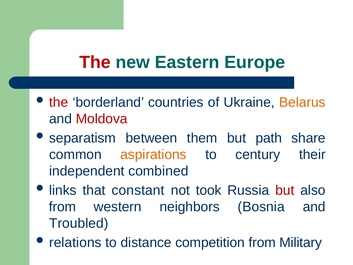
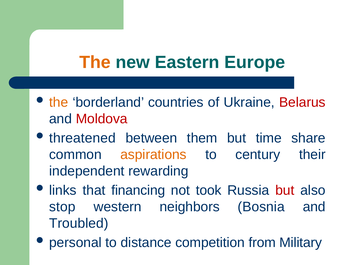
The colour: red -> orange (95, 62)
the colour: red -> orange (59, 102)
Belarus colour: orange -> red (302, 102)
separatism: separatism -> threatened (82, 138)
path: path -> time (269, 138)
combined: combined -> rewarding (158, 171)
constant: constant -> financing (138, 190)
from: from -> stop (62, 207)
relations: relations -> personal (75, 242)
